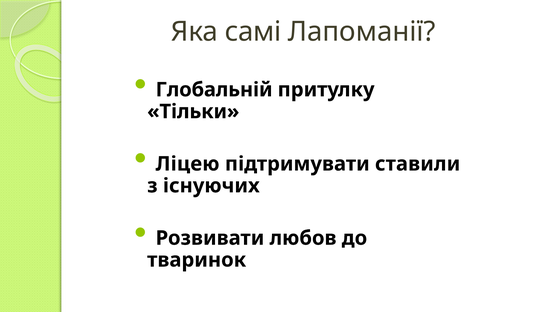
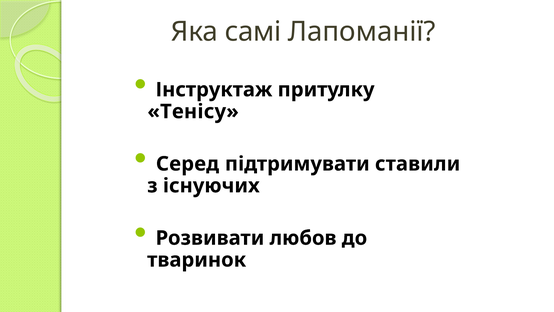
Глобальній: Глобальній -> Інструктаж (214, 90)
Тільки: Тільки -> Тенісу (193, 111)
Ліцею: Ліцею -> Серед (188, 164)
